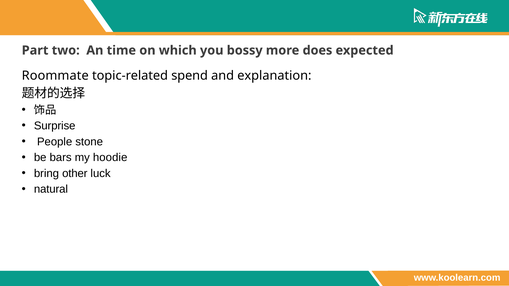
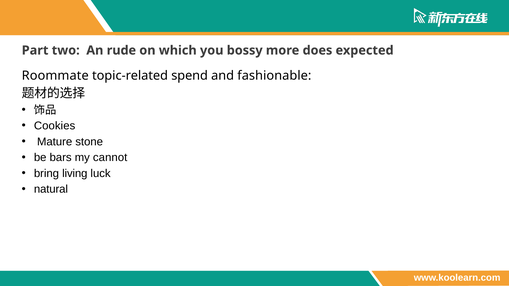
time: time -> rude (121, 50)
explanation: explanation -> fashionable (274, 76)
Surprise: Surprise -> Cookies (55, 126)
People: People -> Mature (55, 142)
hoodie: hoodie -> cannot (110, 158)
other: other -> living (75, 174)
